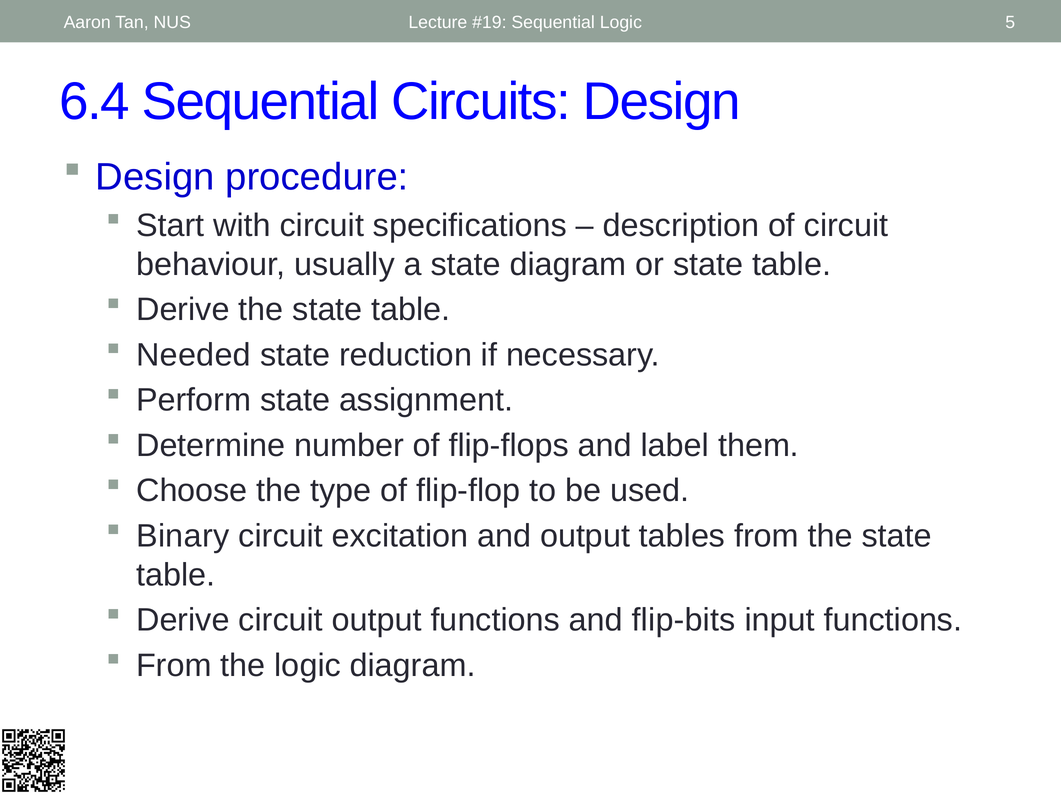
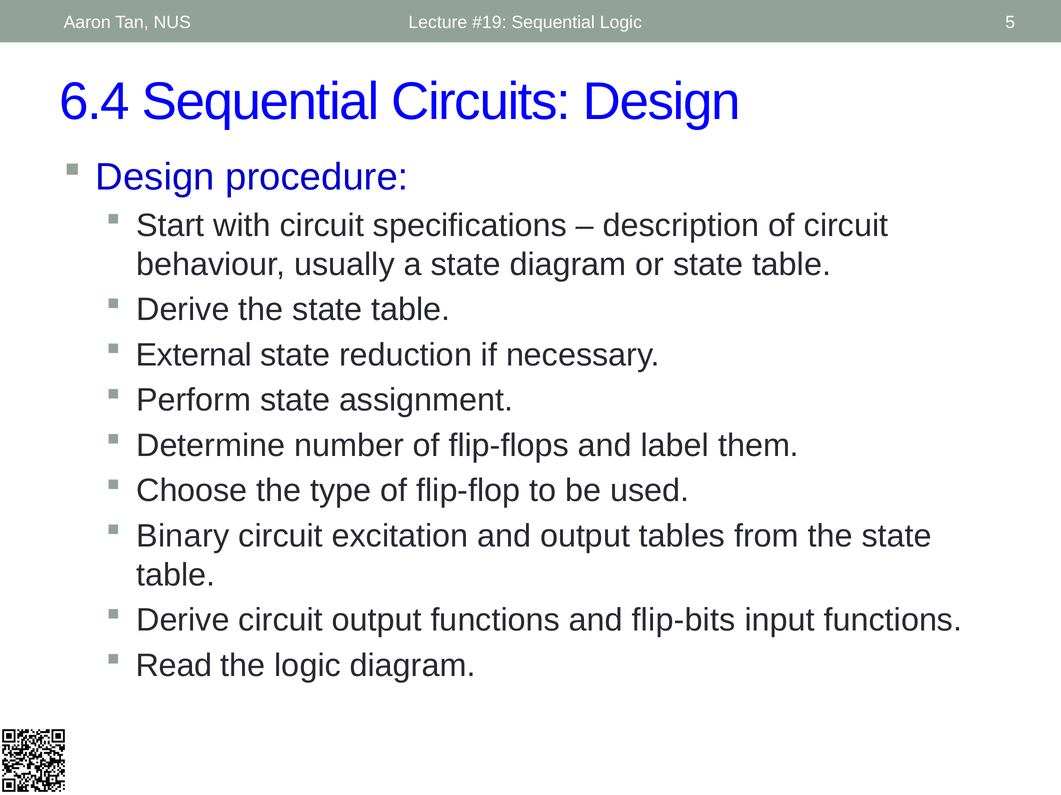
Needed: Needed -> External (194, 355)
From: From -> Read (174, 666)
